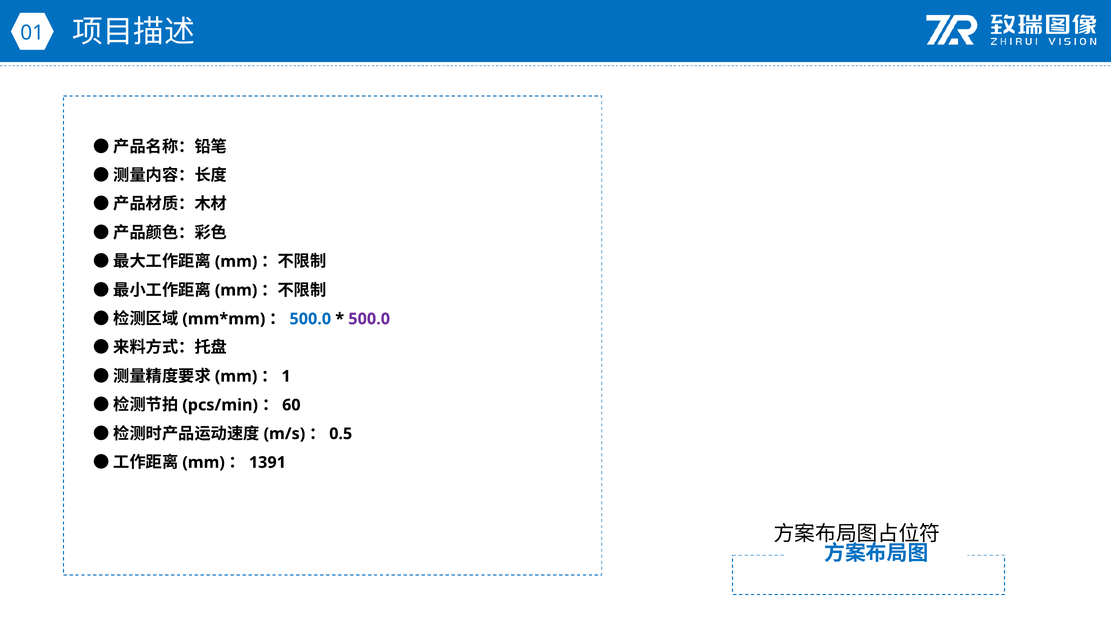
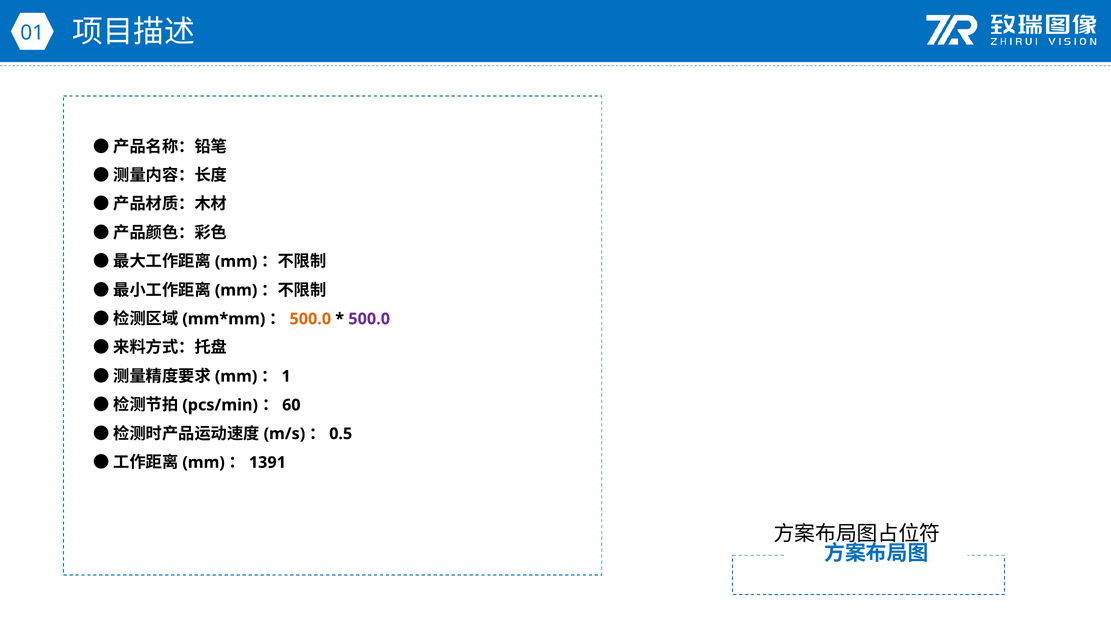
500.0 colour: blue -> orange (310, 319)
